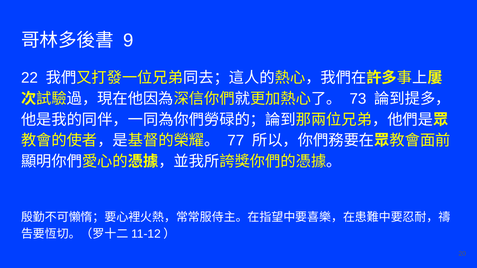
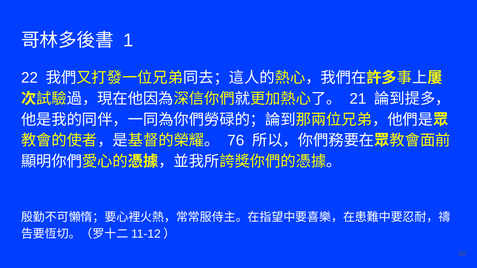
9: 9 -> 1 (128, 40)
73: 73 -> 21 (358, 99)
77: 77 -> 76 (236, 141)
